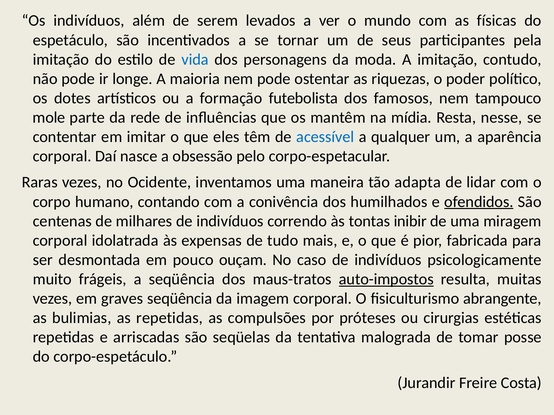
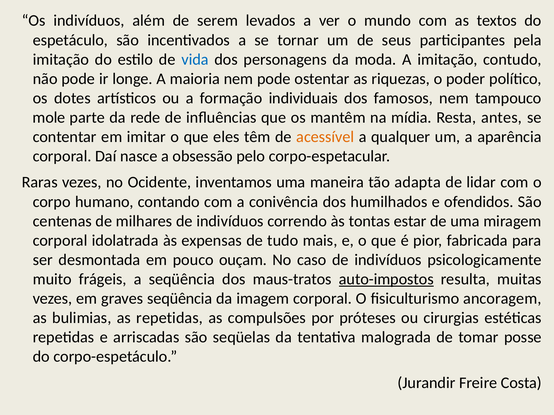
físicas: físicas -> textos (497, 21)
futebolista: futebolista -> individuais (303, 98)
nesse: nesse -> antes (502, 118)
acessível colour: blue -> orange (325, 137)
ofendidos underline: present -> none (479, 202)
inibir: inibir -> estar (410, 221)
abrangente: abrangente -> ancoragem (502, 299)
